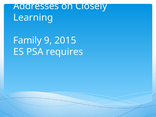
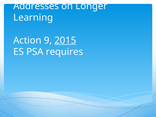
Closely: Closely -> Longer (91, 6)
Family: Family -> Action (27, 40)
2015 underline: none -> present (65, 40)
